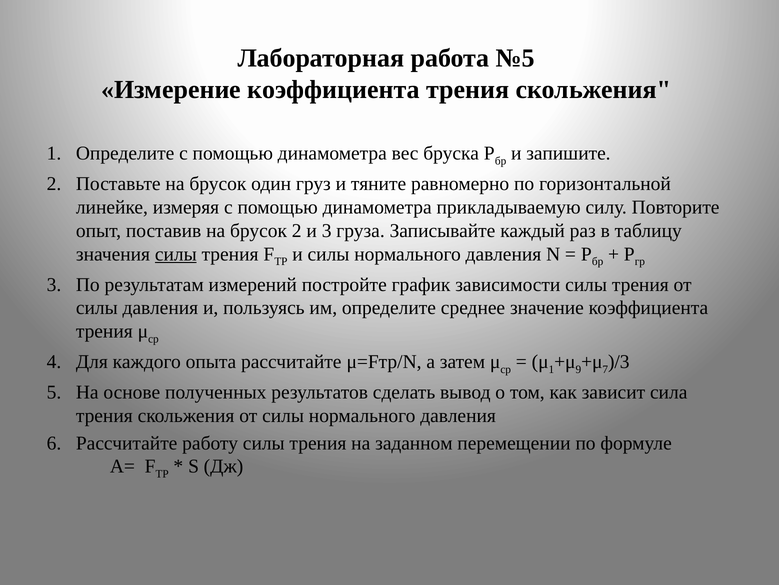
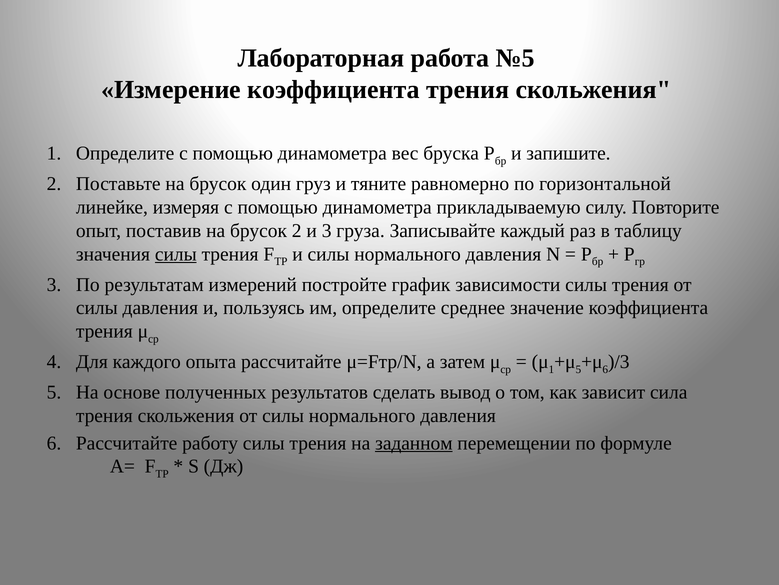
9: 9 -> 5 (578, 369)
7: 7 -> 6 (605, 369)
заданном underline: none -> present (414, 443)
